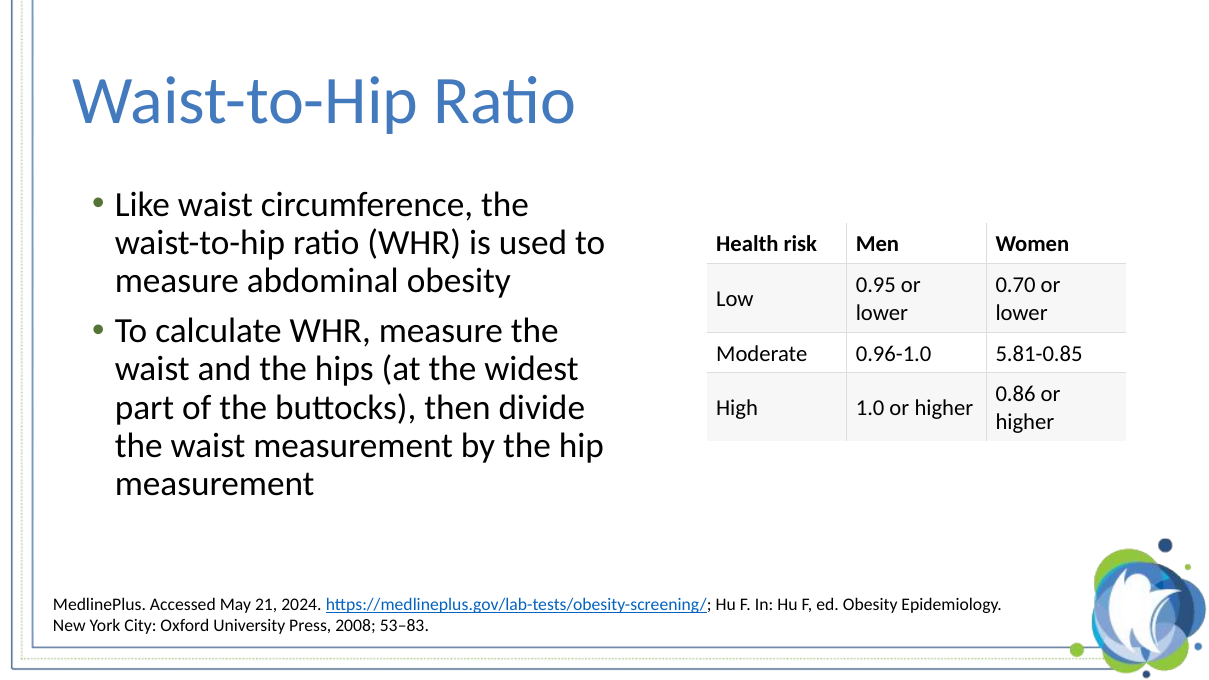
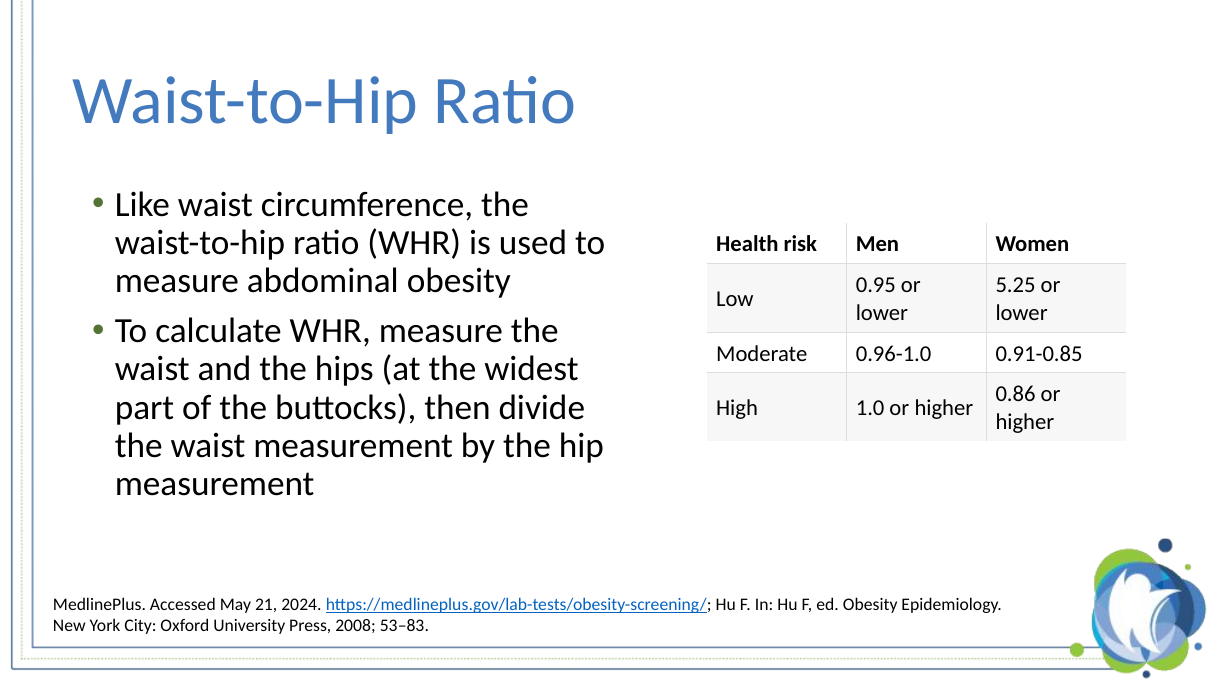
0.70: 0.70 -> 5.25 (1016, 285)
5.81-0.85: 5.81-0.85 -> 0.91-0.85 (1039, 354)
